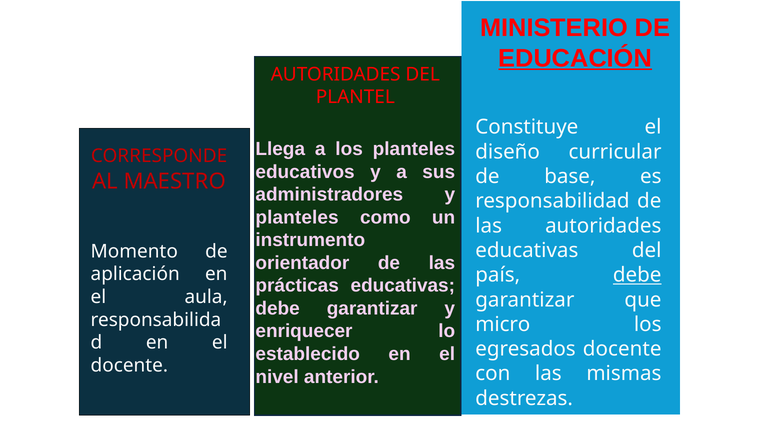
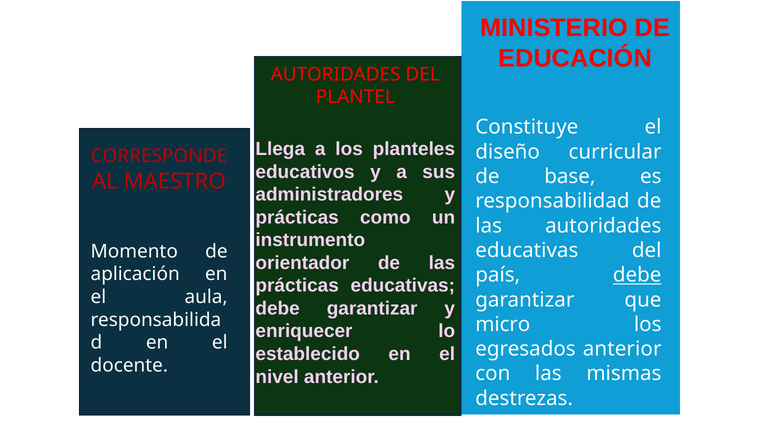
EDUCACIÓN underline: present -> none (575, 59)
planteles: planteles -> prácticas (297, 218)
egresados docente: docente -> anterior (622, 349)
